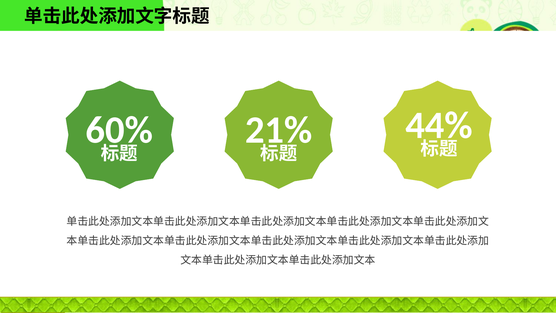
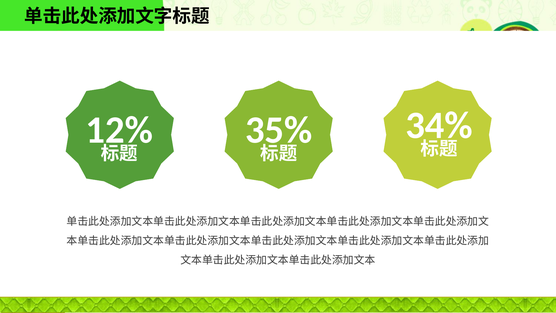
44%: 44% -> 34% (439, 125)
60%: 60% -> 12% (119, 130)
21%: 21% -> 35% (279, 130)
